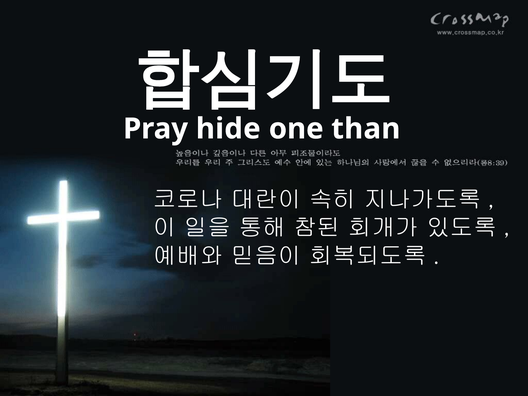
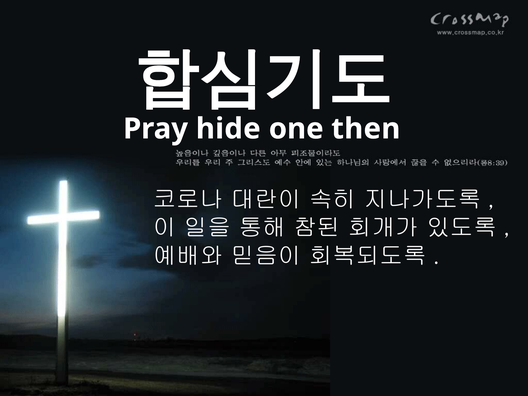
than: than -> then (366, 129)
